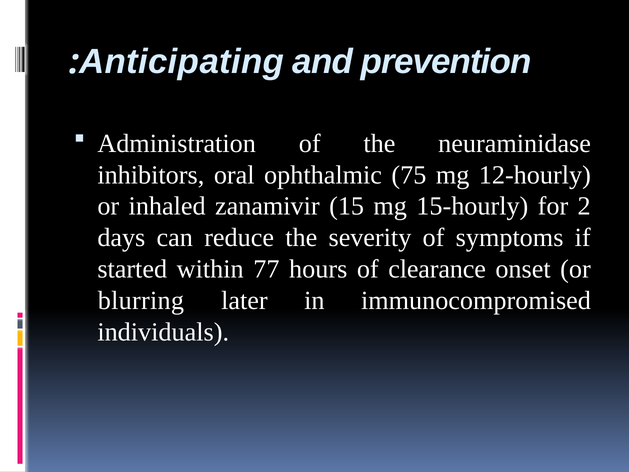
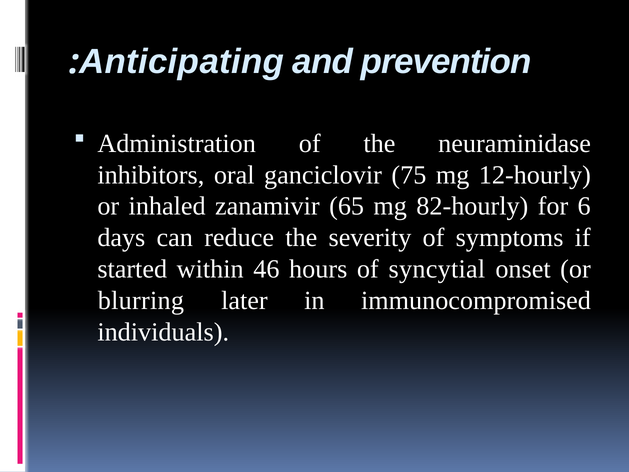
ophthalmic: ophthalmic -> ganciclovir (323, 175)
15: 15 -> 65 (347, 206)
15-hourly: 15-hourly -> 82-hourly (472, 206)
2: 2 -> 6 (584, 206)
77: 77 -> 46 (266, 269)
clearance: clearance -> syncytial (437, 269)
